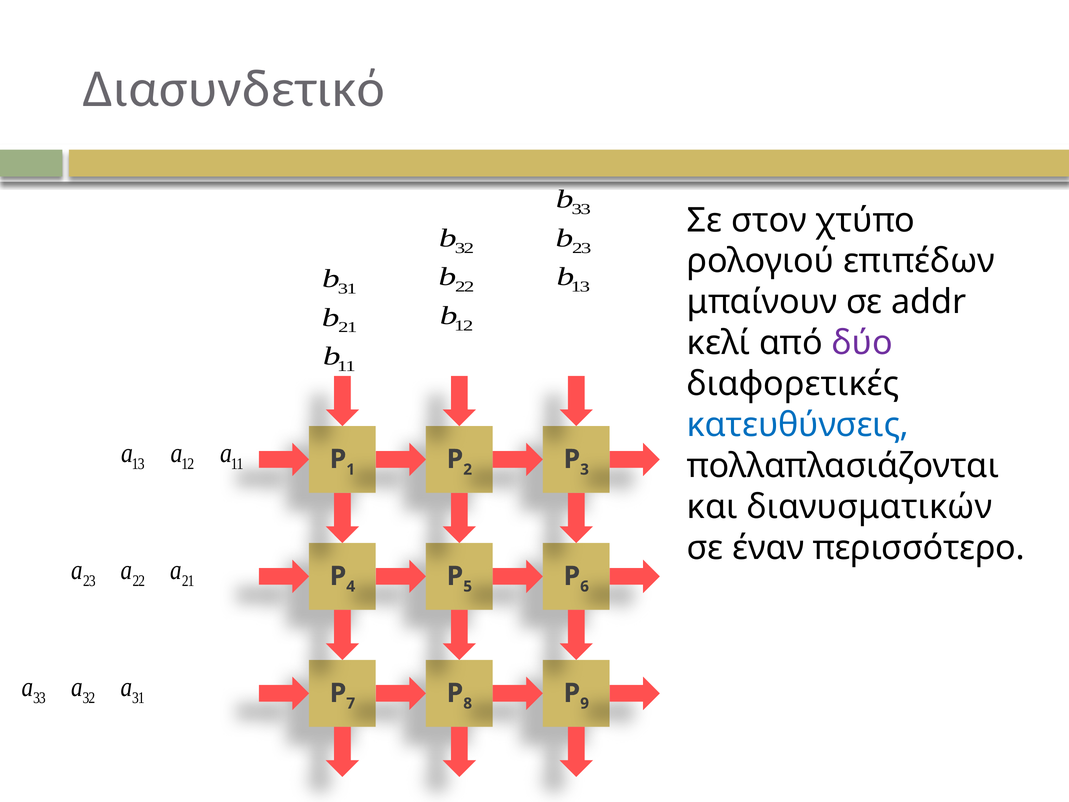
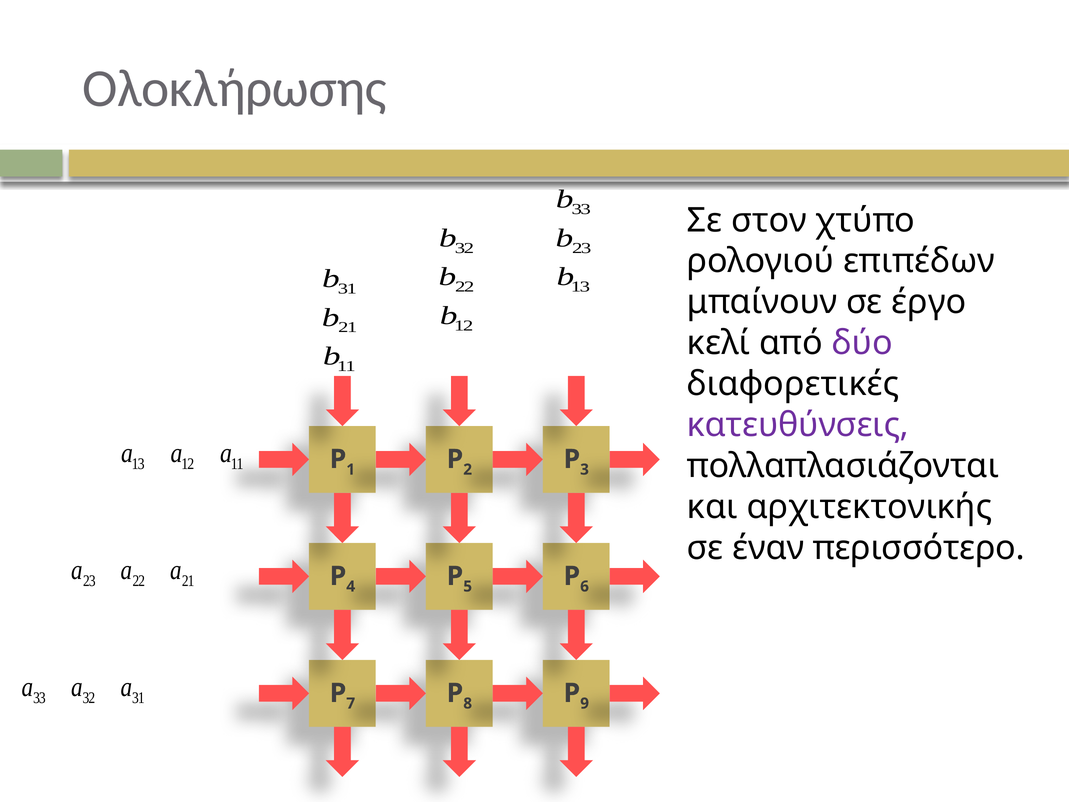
Διασυνδετικό: Διασυνδετικό -> Ολοκλήρωσης (234, 88)
addr: addr -> έργο (929, 302)
κατευθύνσεις colour: blue -> purple (798, 425)
διανυσματικών: διανυσματικών -> αρχιτεκτονικής (869, 507)
